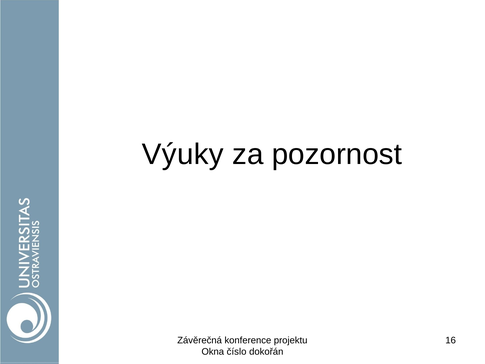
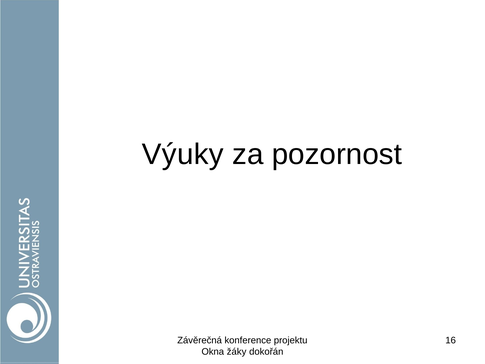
číslo: číslo -> žáky (237, 351)
